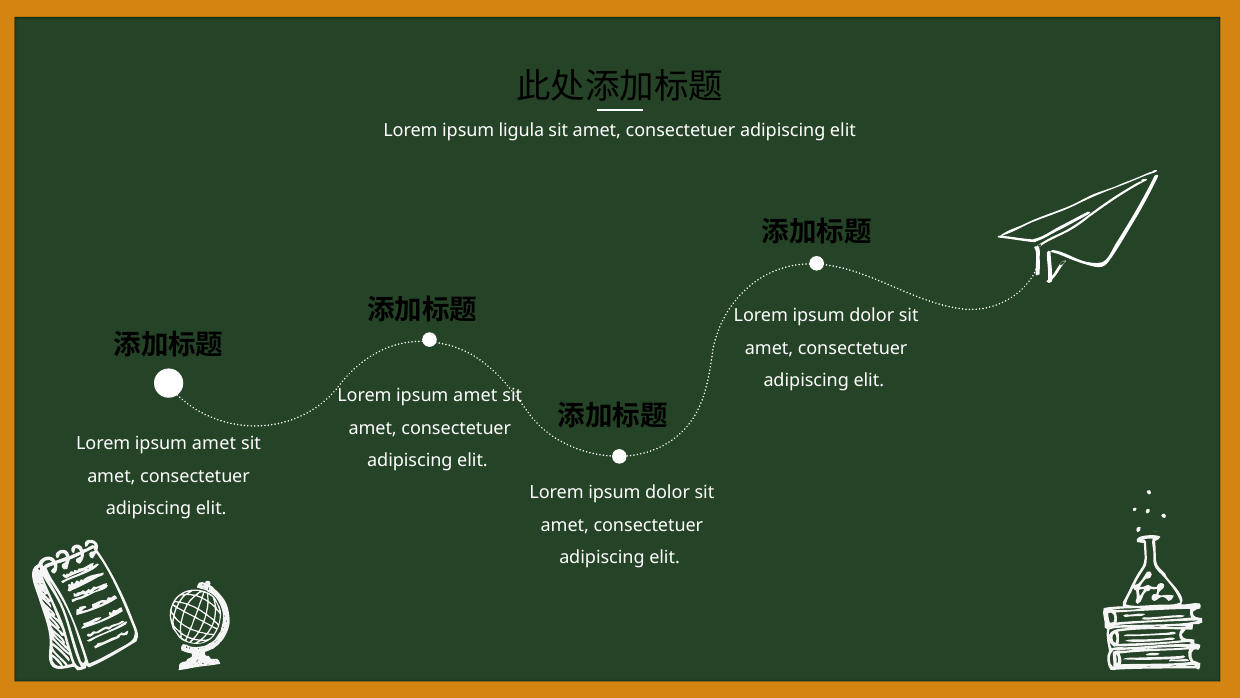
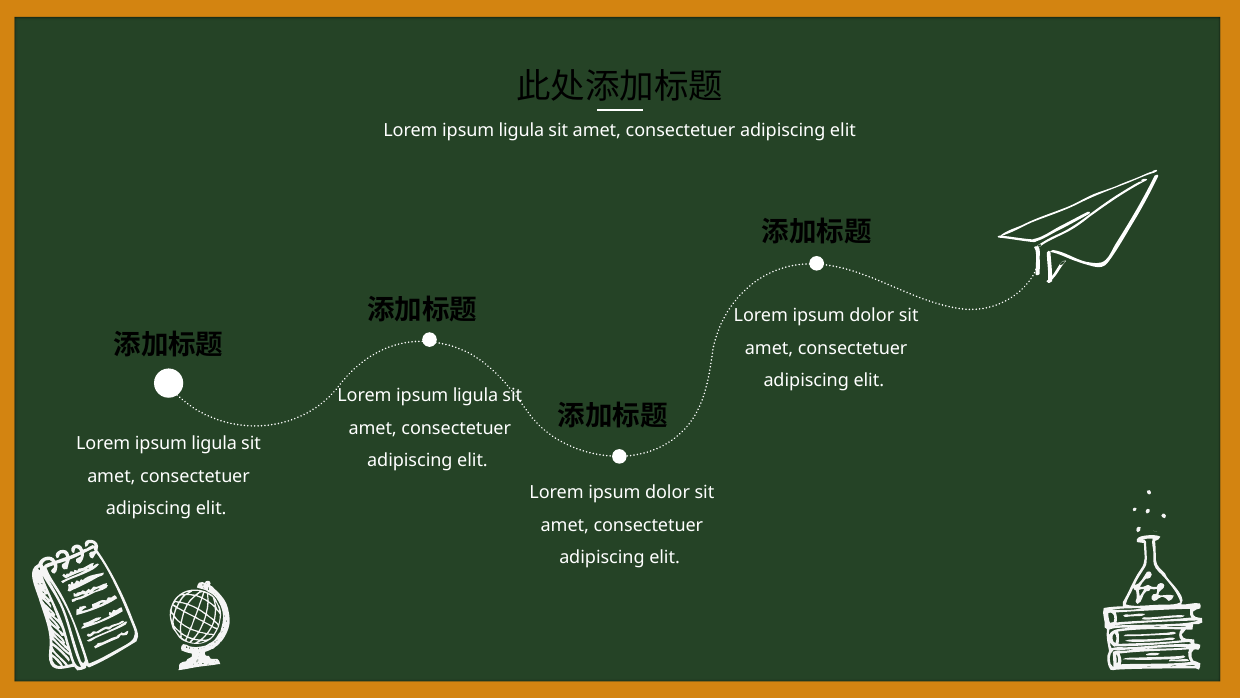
amet: amet -> ligula (476, 395)
amet: amet -> ligula (214, 443)
